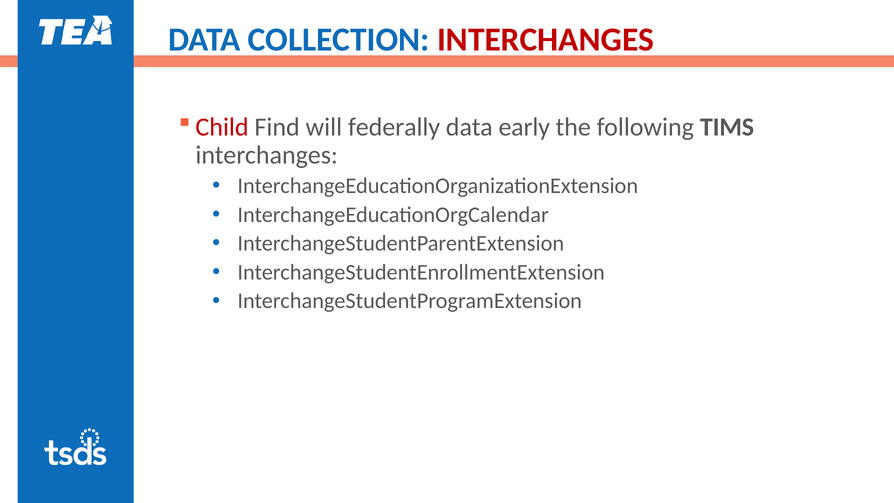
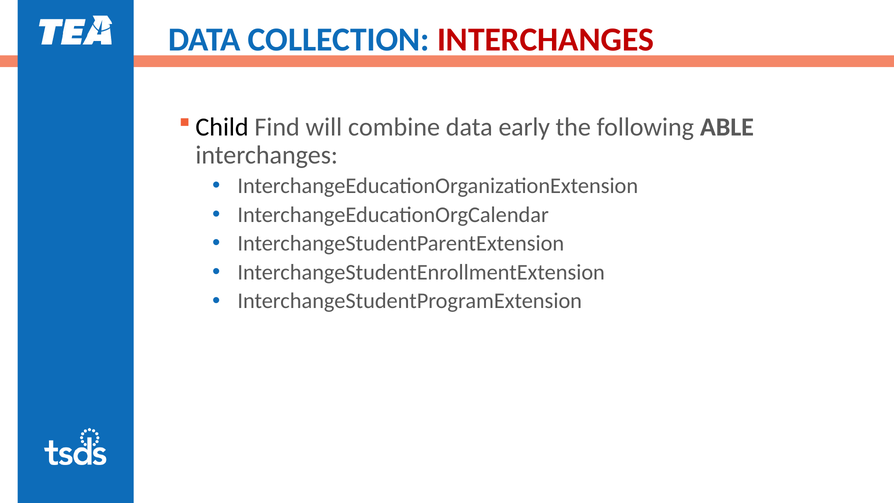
Child colour: red -> black (222, 127)
federally: federally -> combine (394, 127)
TIMS: TIMS -> ABLE (727, 127)
